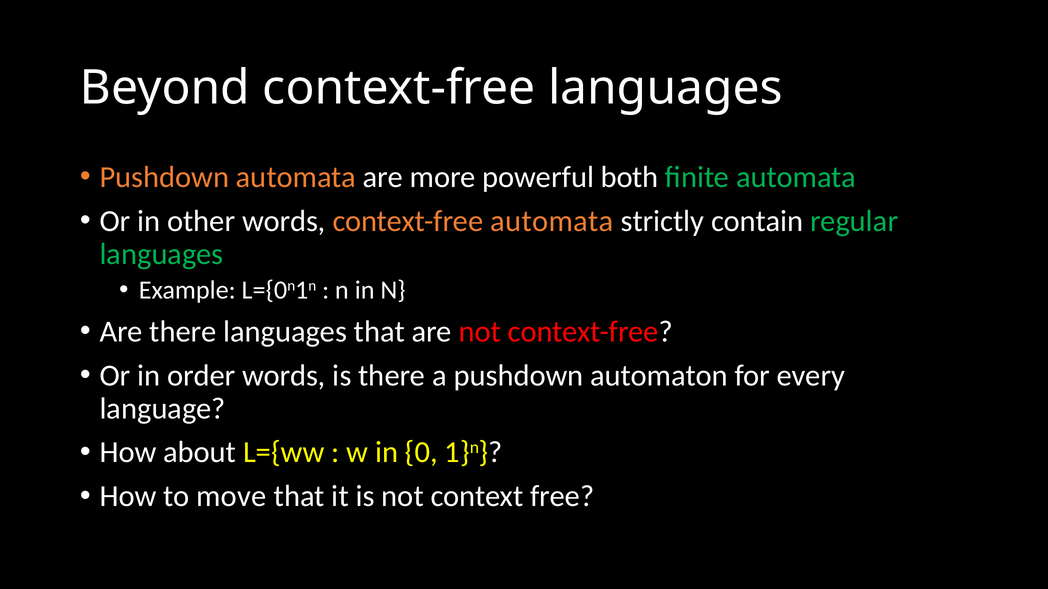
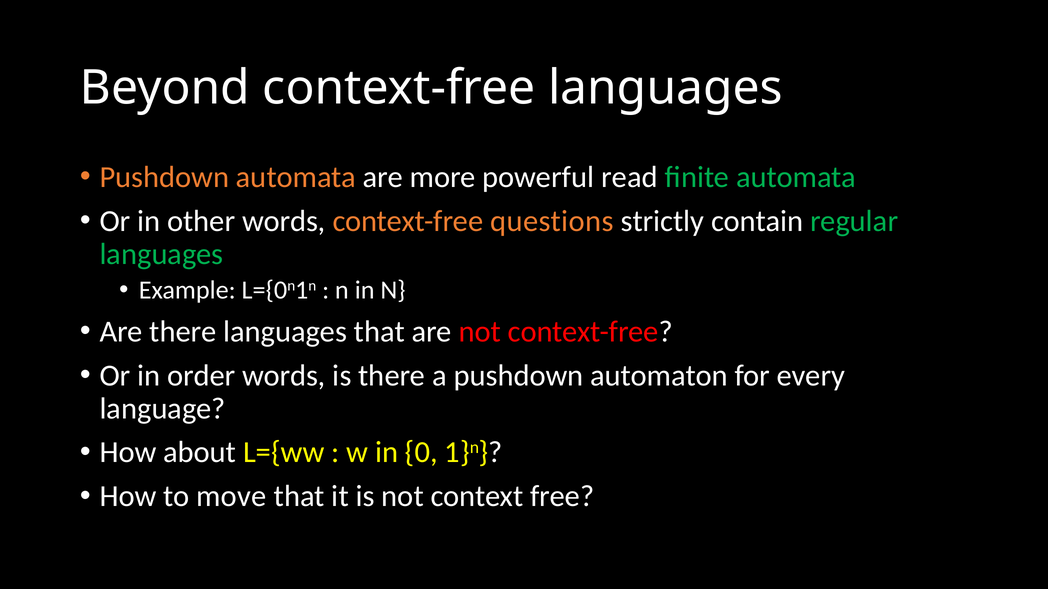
both: both -> read (629, 177)
context-free automata: automata -> questions (552, 221)
